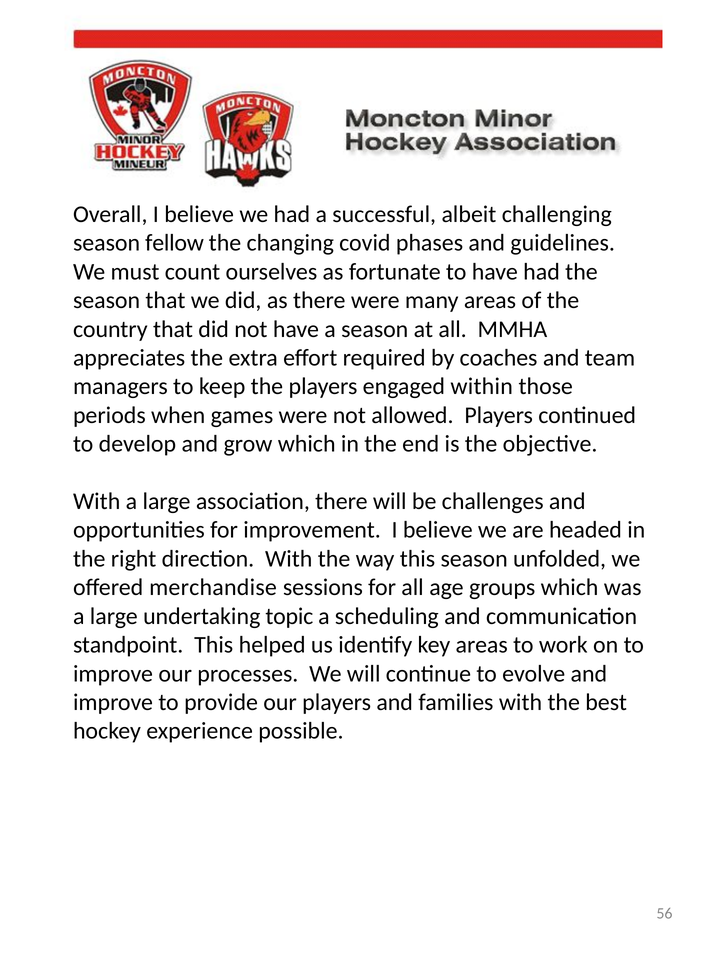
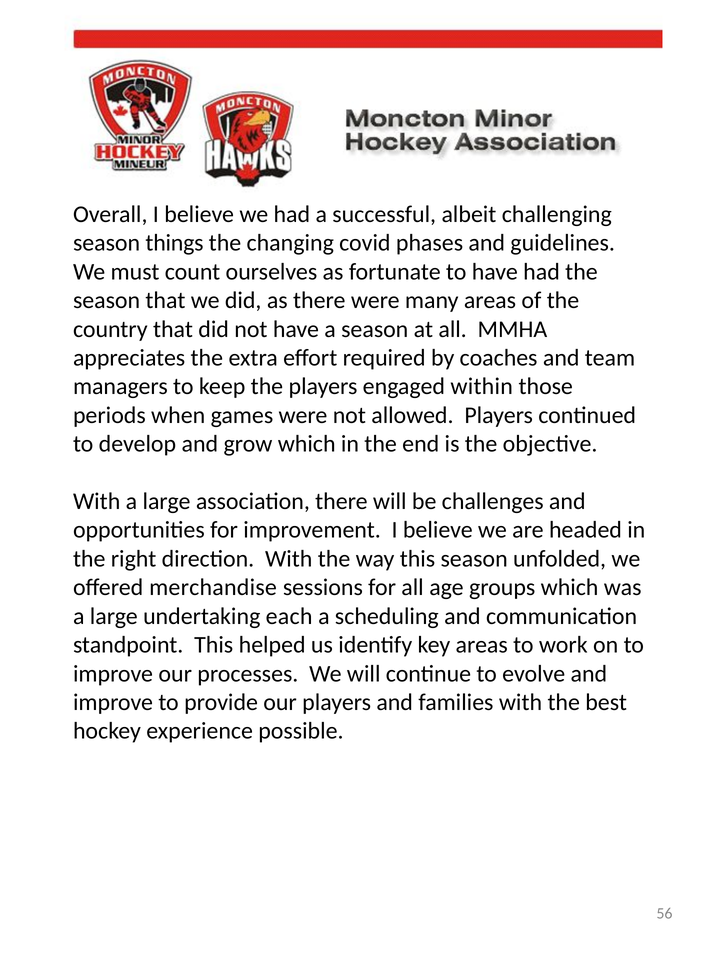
fellow: fellow -> things (175, 243)
topic: topic -> each (289, 616)
